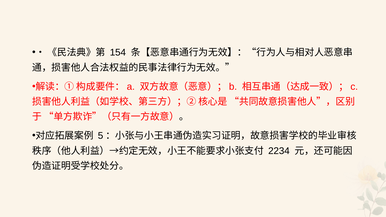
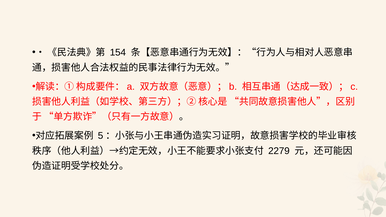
2234: 2234 -> 2279 (279, 151)
